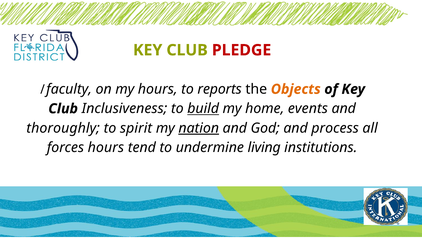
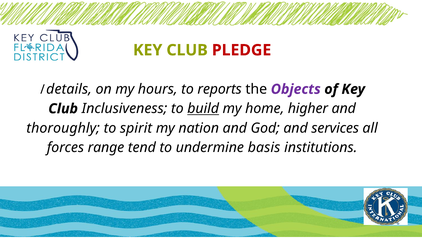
faculty: faculty -> details (69, 89)
Objects colour: orange -> purple (296, 89)
events: events -> higher (308, 108)
nation underline: present -> none (199, 128)
process: process -> services (335, 128)
forces hours: hours -> range (106, 147)
living: living -> basis (264, 147)
